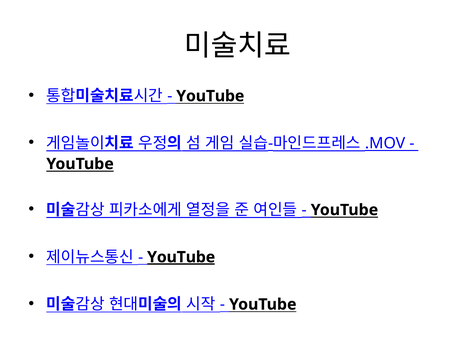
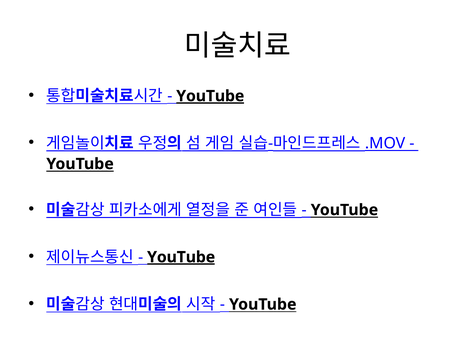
YouTube underline: none -> present (210, 96)
